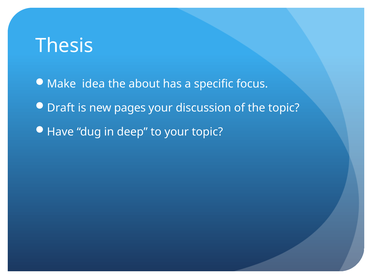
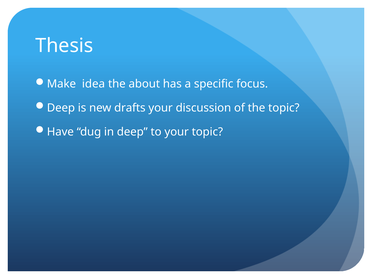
Draft: Draft -> Deep (61, 108)
pages: pages -> drafts (130, 108)
